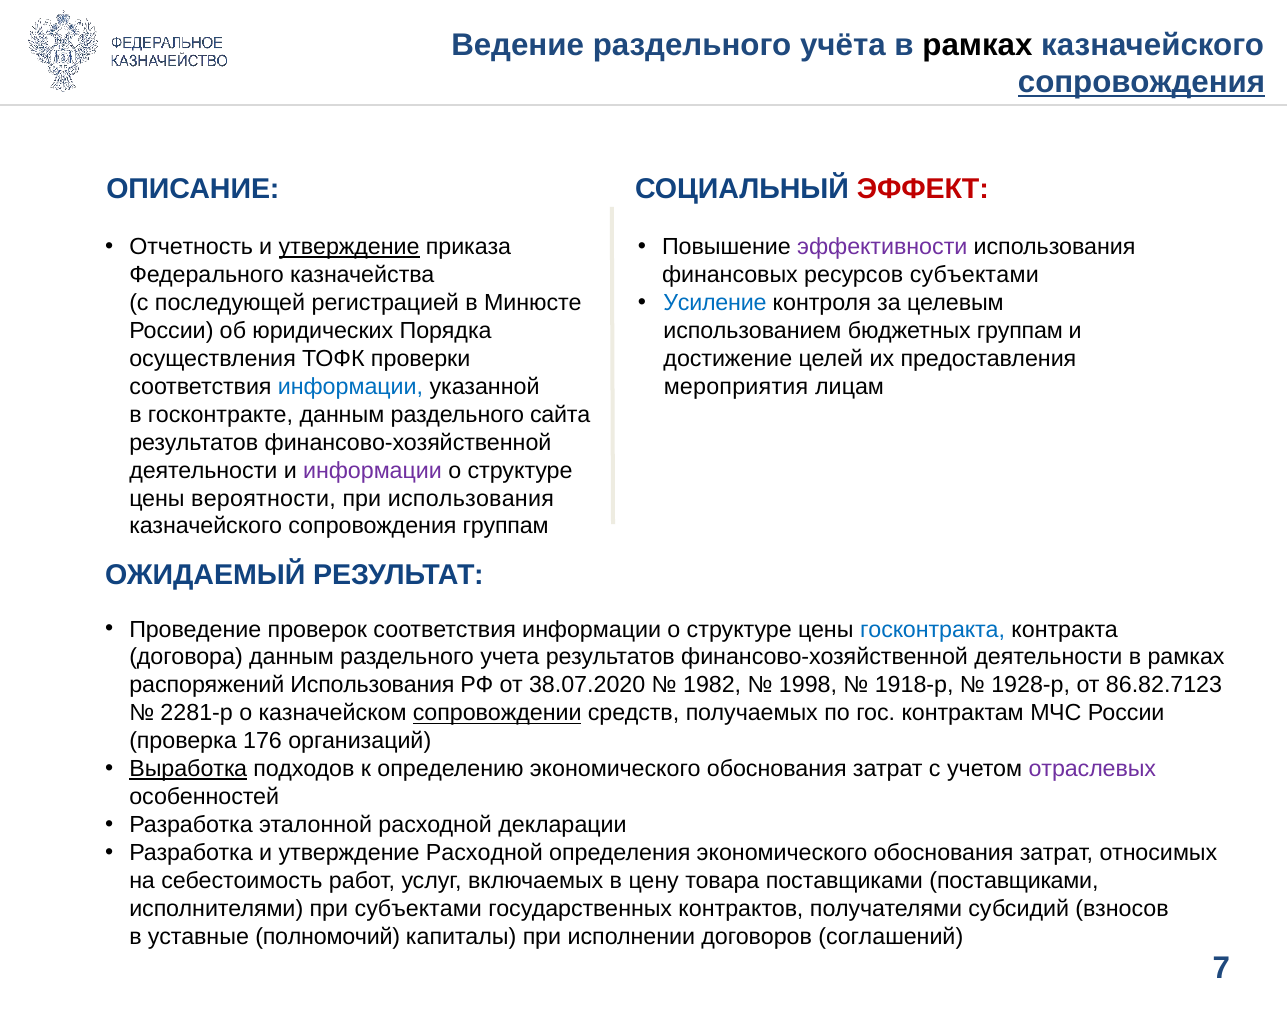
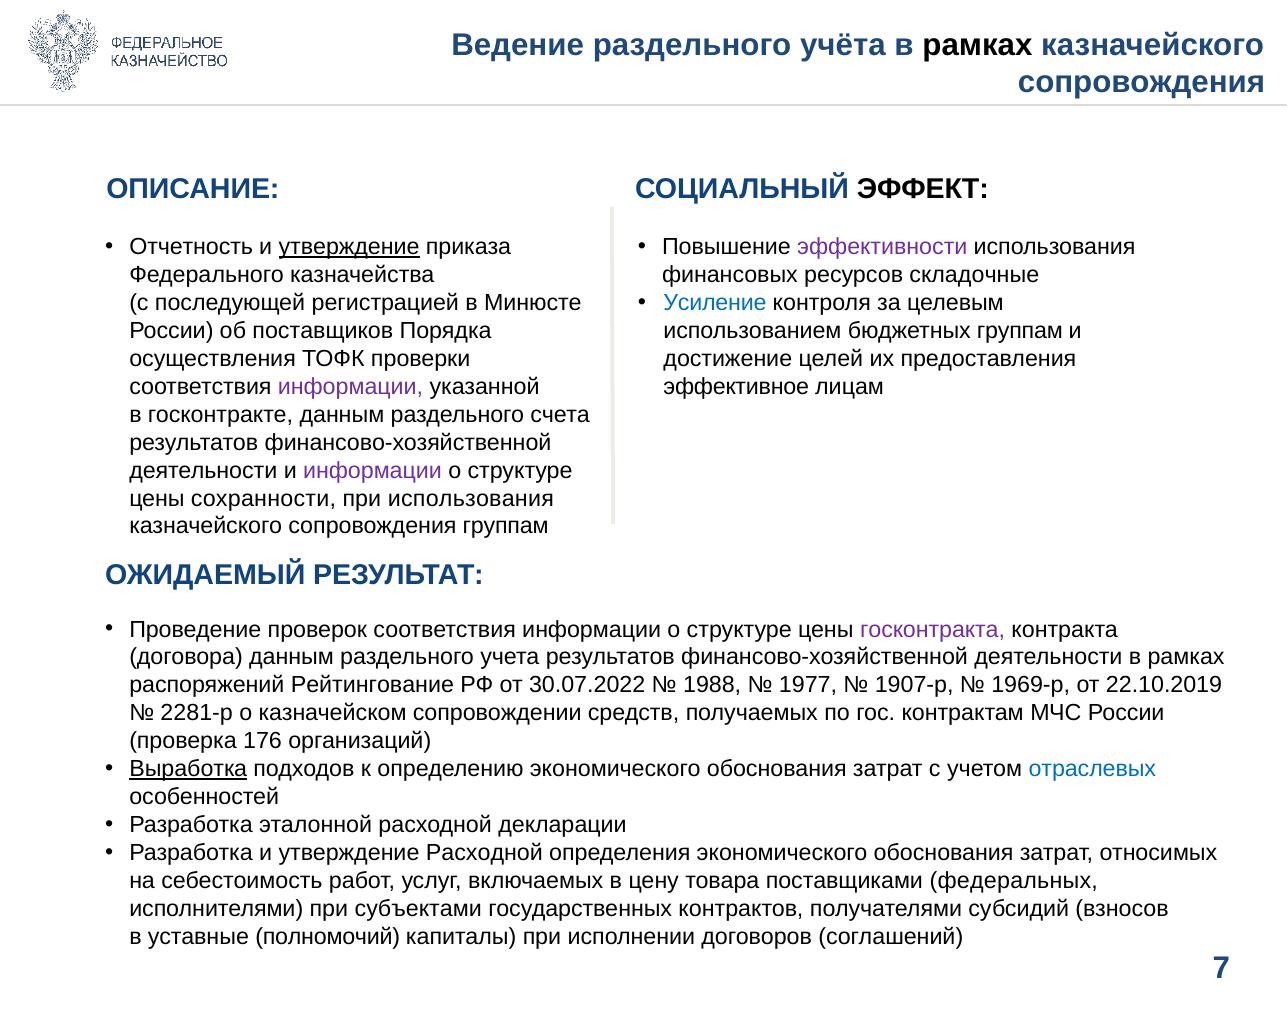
сопровождения underline: present -> none (1142, 82)
ЭФФЕКТ colour: red -> black (923, 189)
ресурсов субъектами: субъектами -> складочные (974, 275)
юридических: юридических -> поставщиков (323, 331)
мероприятия: мероприятия -> эффективное (736, 387)
информации colour: blue -> purple (350, 387)
сайта: сайта -> счета (560, 415)
вероятности: вероятности -> сохранности (263, 498)
госконтракта colour: blue -> purple (933, 629)
распоряжений Использования: Использования -> Рейтингование (372, 685)
38.07.2020: 38.07.2020 -> 30.07.2022 (587, 685)
1982: 1982 -> 1988 (712, 685)
1998: 1998 -> 1977 (808, 685)
1918-р: 1918-р -> 1907-р (914, 685)
1928-р: 1928-р -> 1969-р (1031, 685)
86.82.7123: 86.82.7123 -> 22.10.2019 (1164, 685)
сопровождении underline: present -> none (497, 713)
отраслевых colour: purple -> blue (1092, 769)
поставщиками поставщиками: поставщиками -> федеральных (1014, 881)
